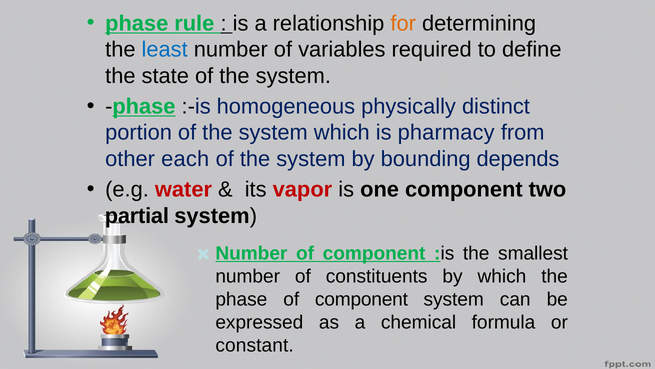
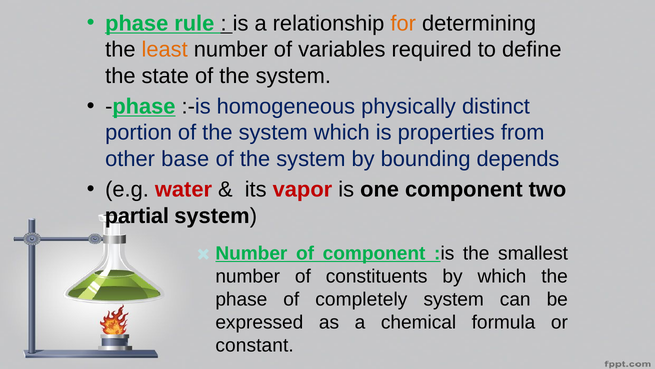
least colour: blue -> orange (165, 50)
pharmacy: pharmacy -> properties (446, 133)
each: each -> base (185, 159)
phase of component: component -> completely (361, 299)
